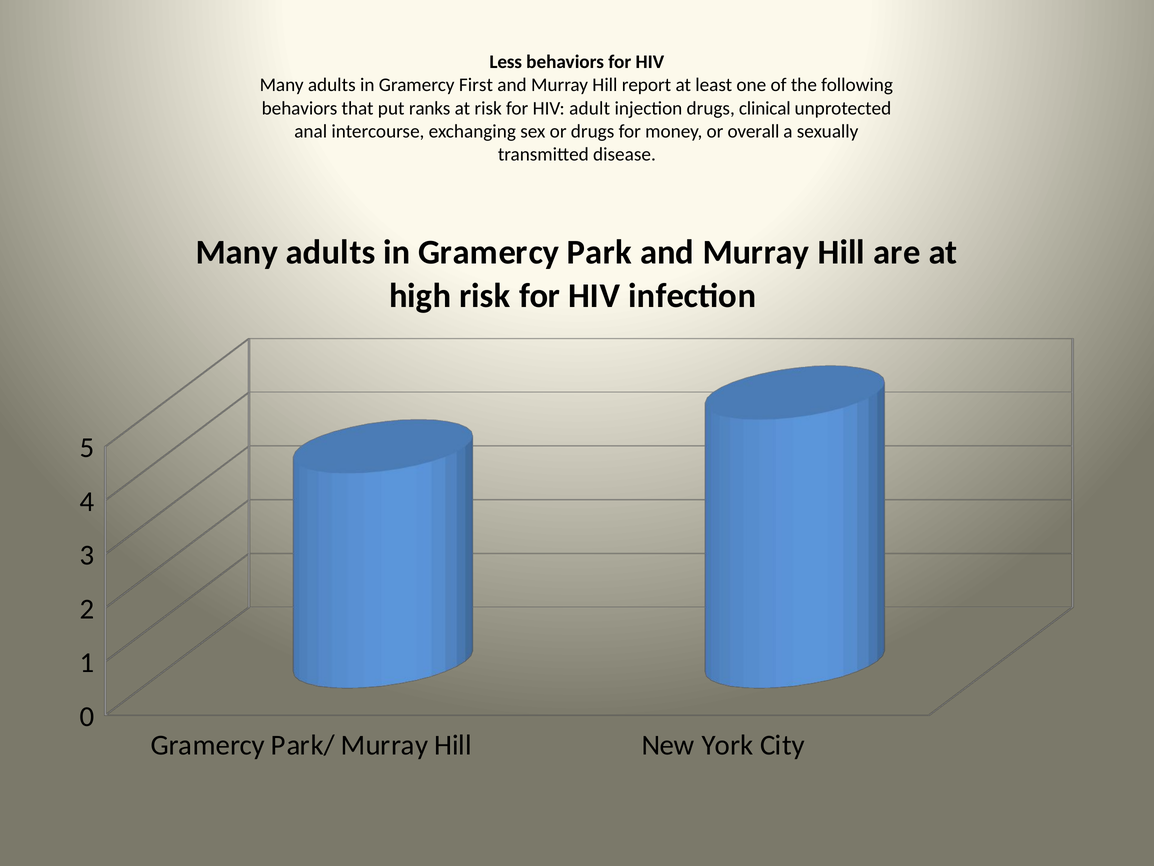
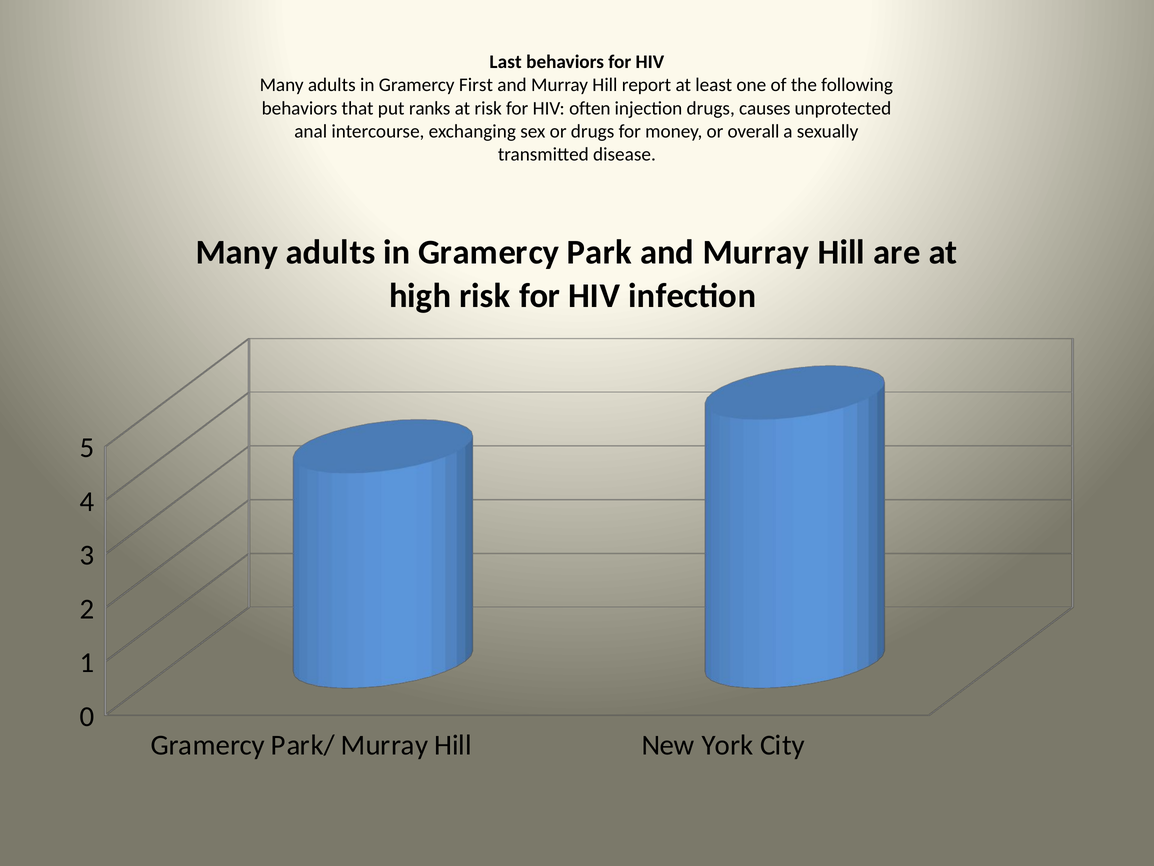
Less: Less -> Last (506, 62)
adult: adult -> often (590, 108)
clinical: clinical -> causes (765, 108)
